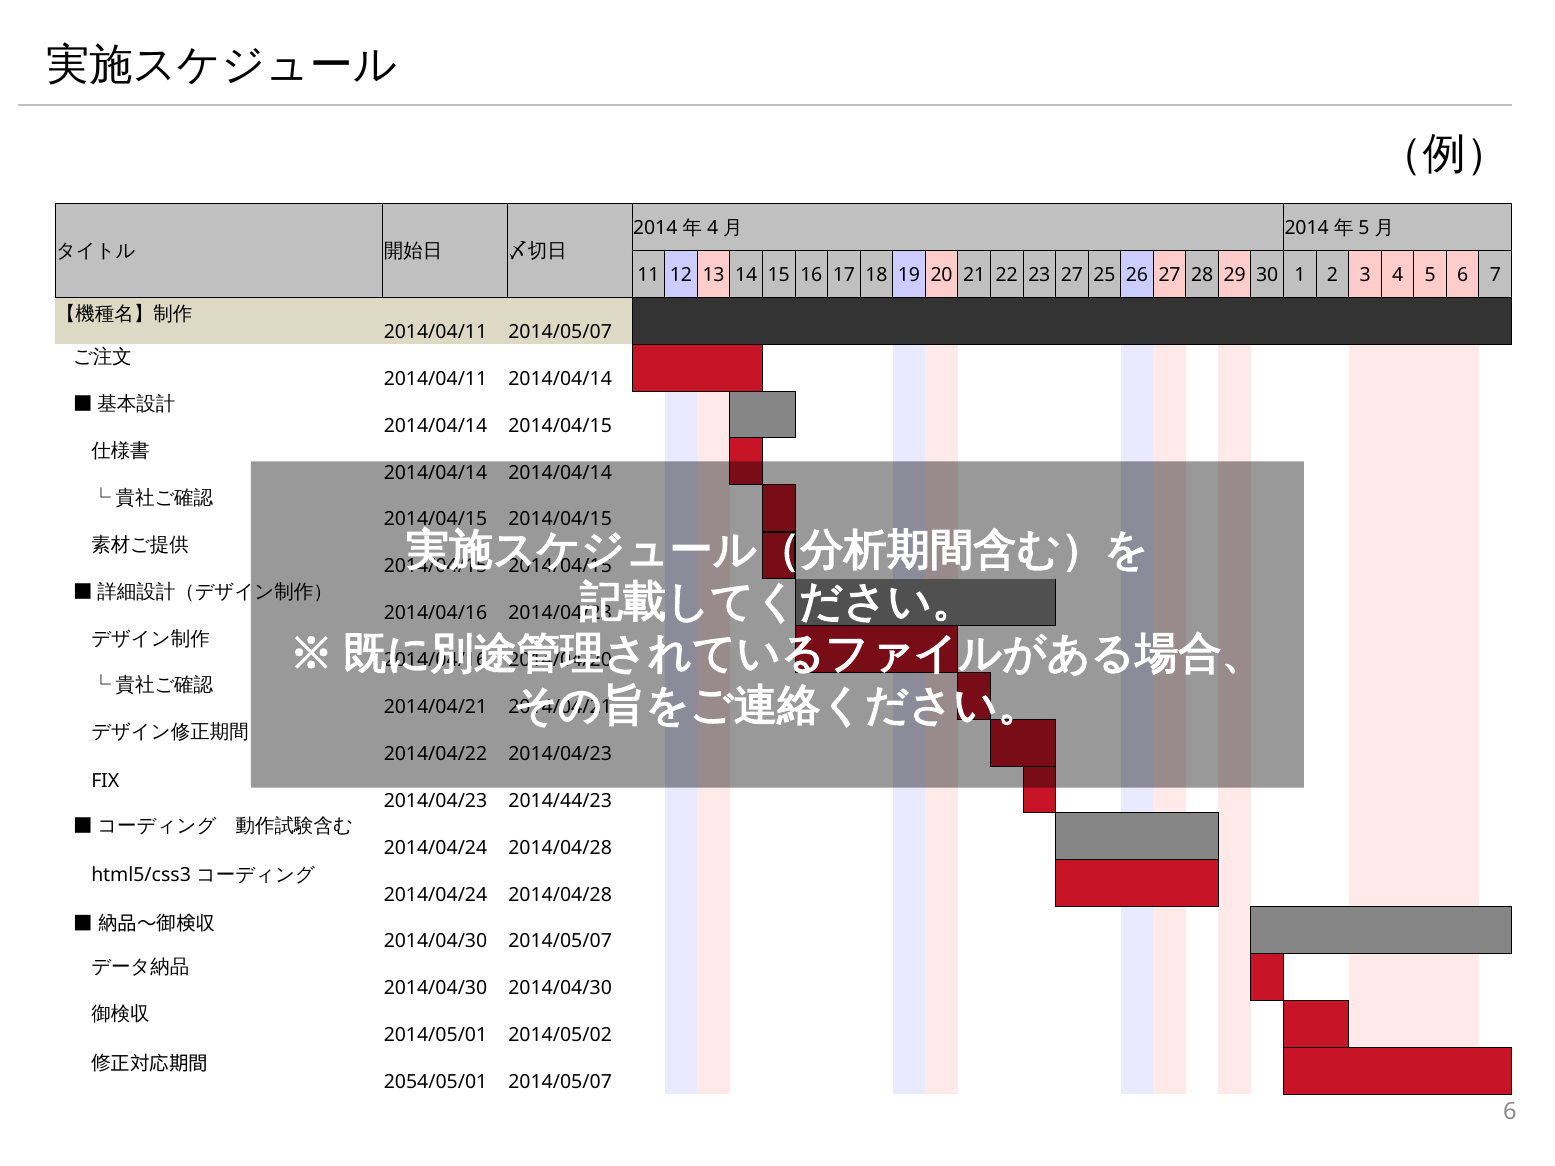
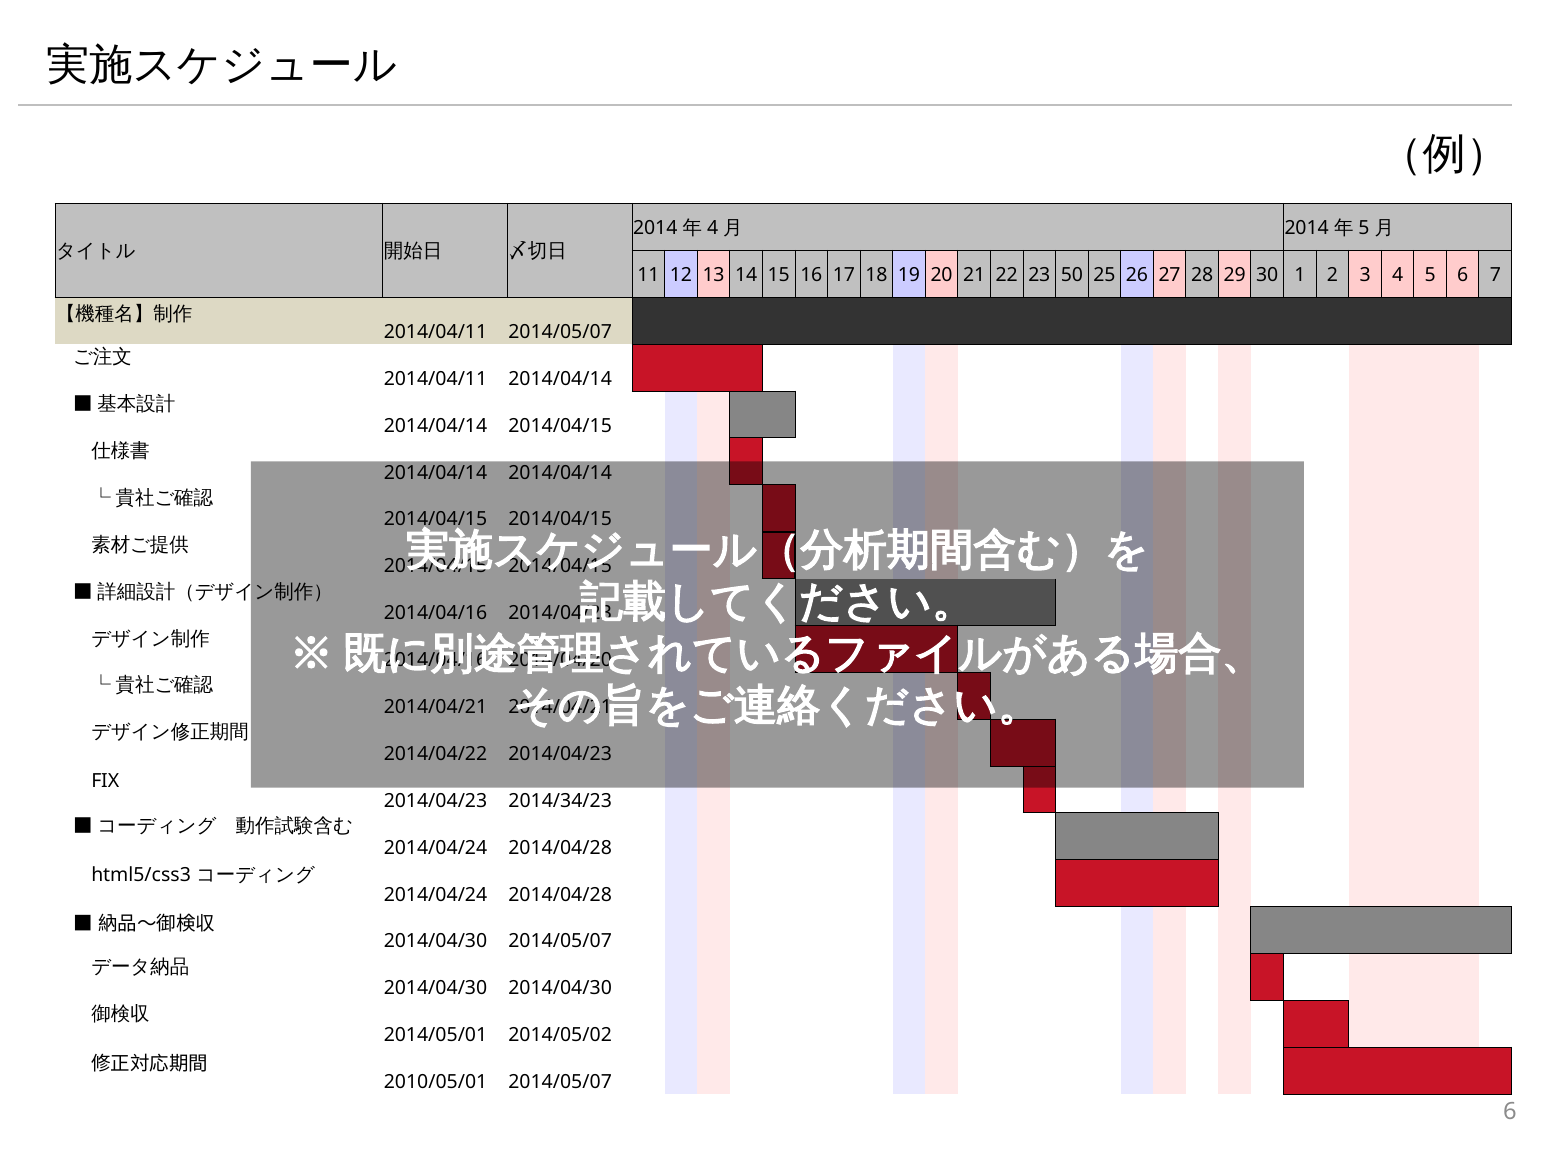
23 27: 27 -> 50 (1072, 275)
2014/44/23: 2014/44/23 -> 2014/34/23 (560, 801)
2054/05/01: 2054/05/01 -> 2010/05/01 (436, 1082)
